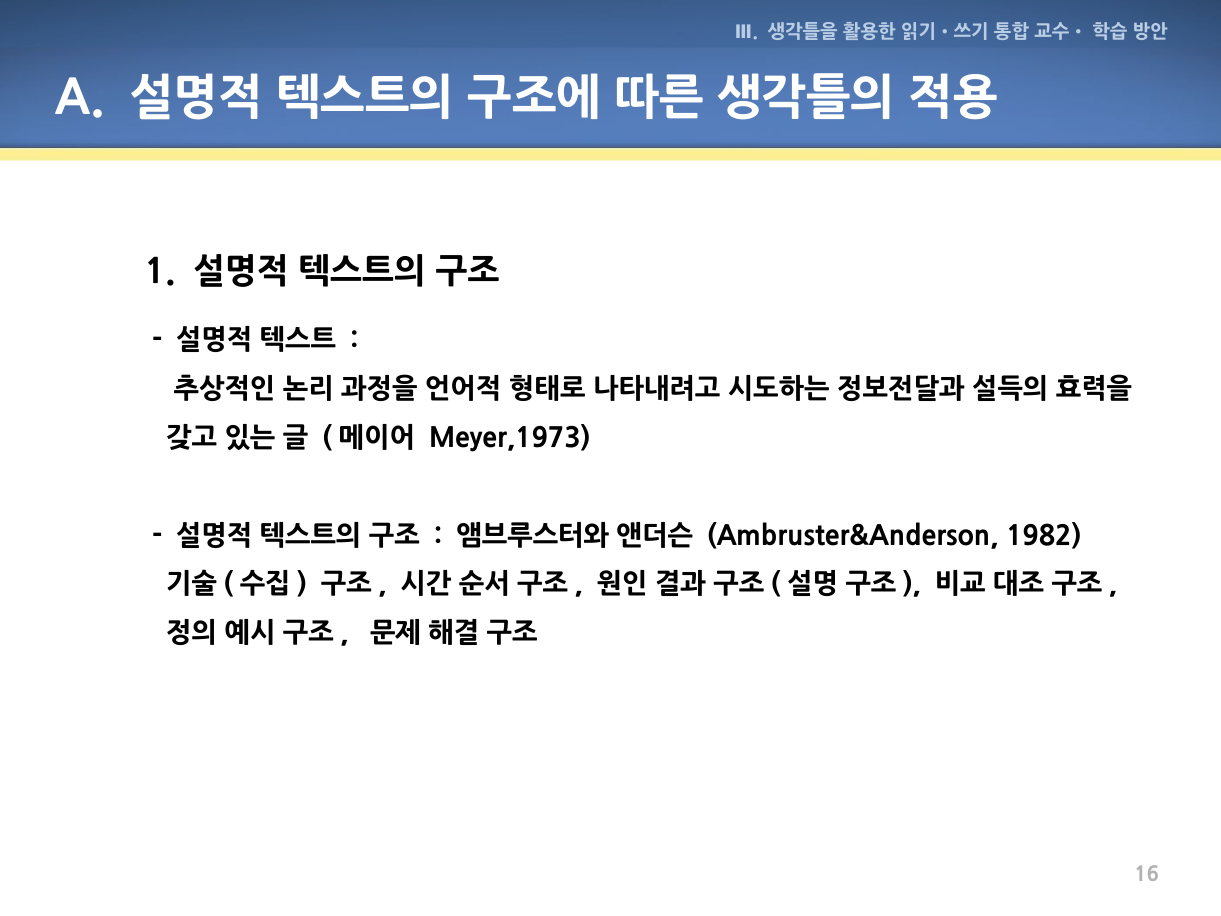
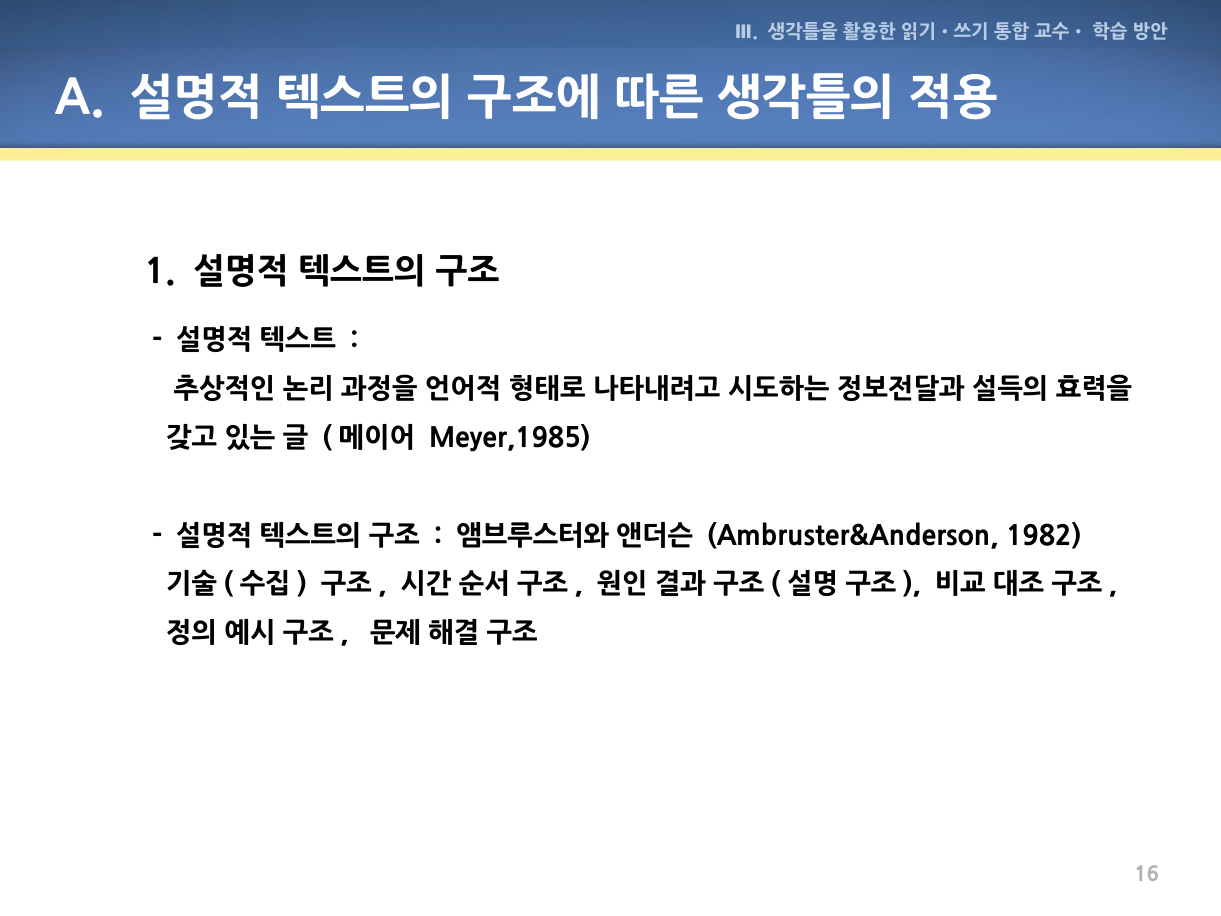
Meyer,1973: Meyer,1973 -> Meyer,1985 (510, 438)
